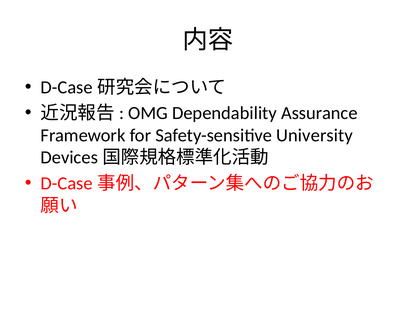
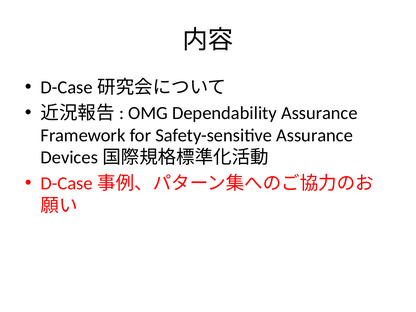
Safety-sensitive University: University -> Assurance (315, 135)
